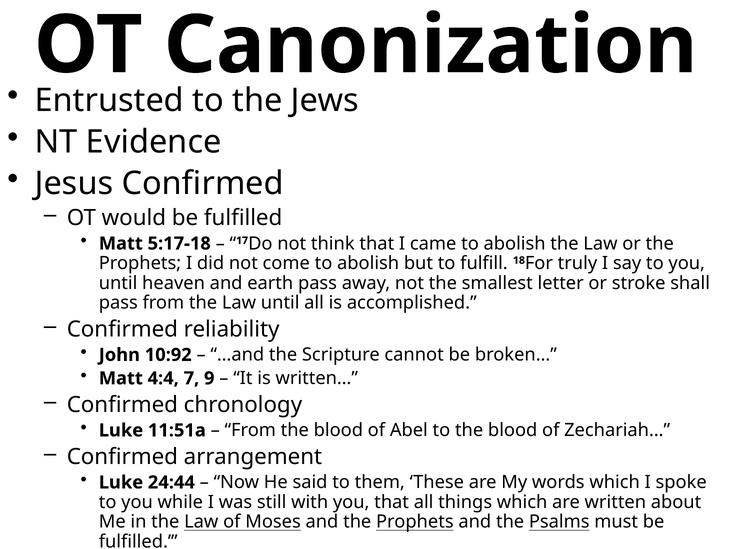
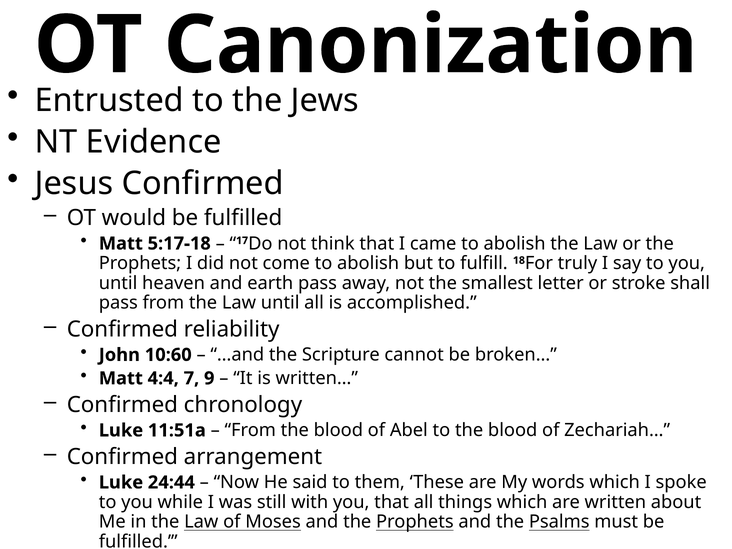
10:92: 10:92 -> 10:60 (168, 355)
